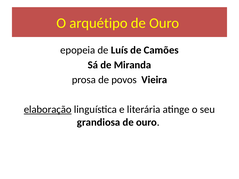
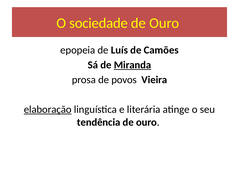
arquétipo: arquétipo -> sociedade (99, 23)
Miranda underline: none -> present (133, 65)
grandiosa: grandiosa -> tendência (99, 122)
